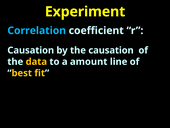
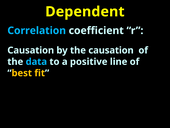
Experiment: Experiment -> Dependent (85, 12)
data colour: yellow -> light blue (36, 61)
amount: amount -> positive (89, 61)
